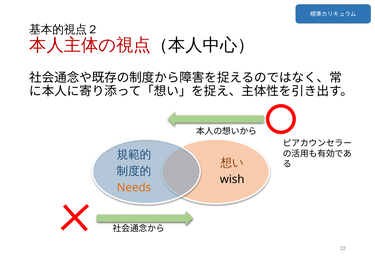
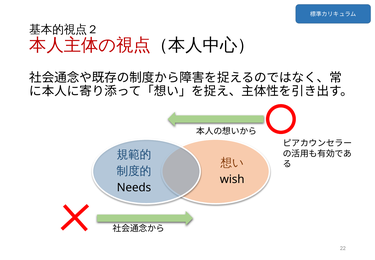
Needs colour: orange -> black (134, 187)
